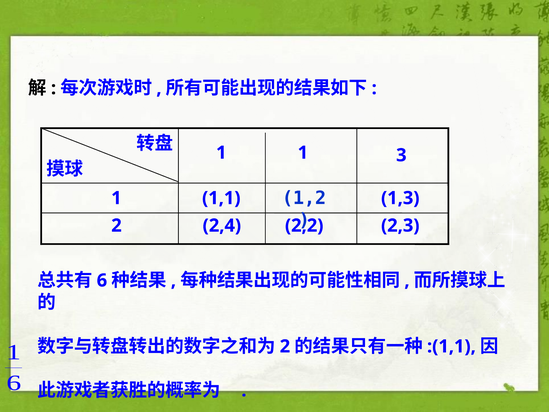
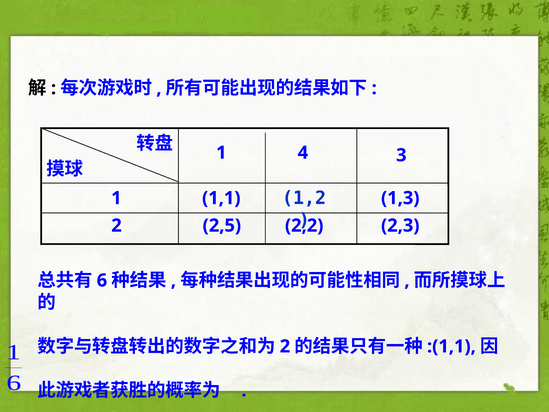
1: 1 -> 4 (303, 153)
2,4: 2,4 -> 2,5 (222, 225)
